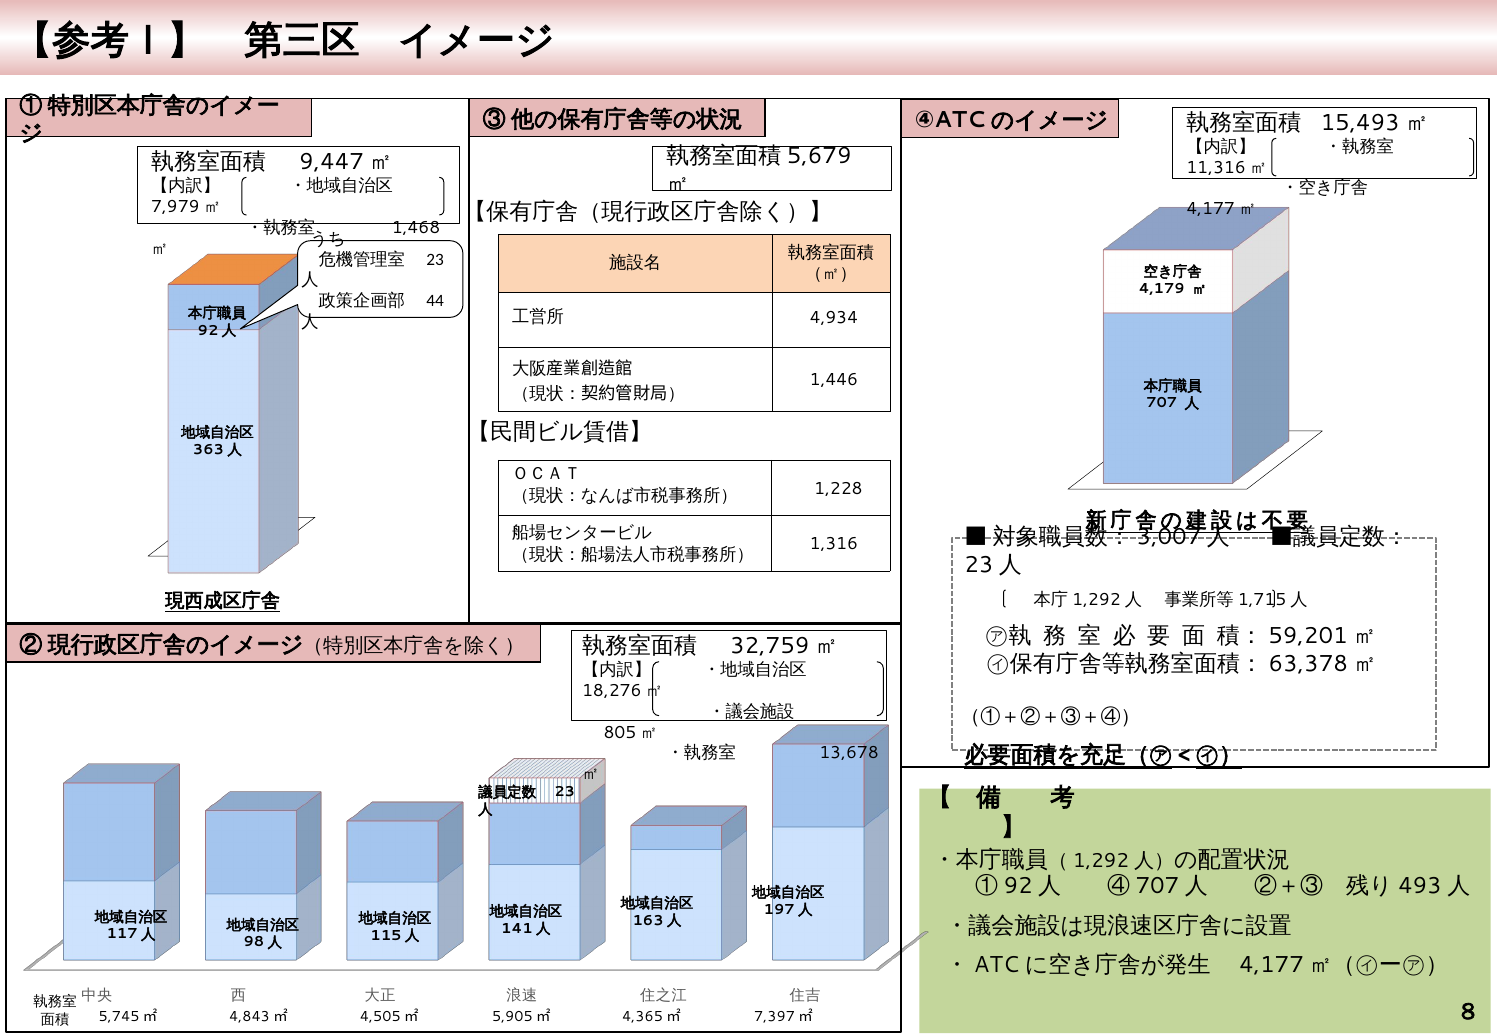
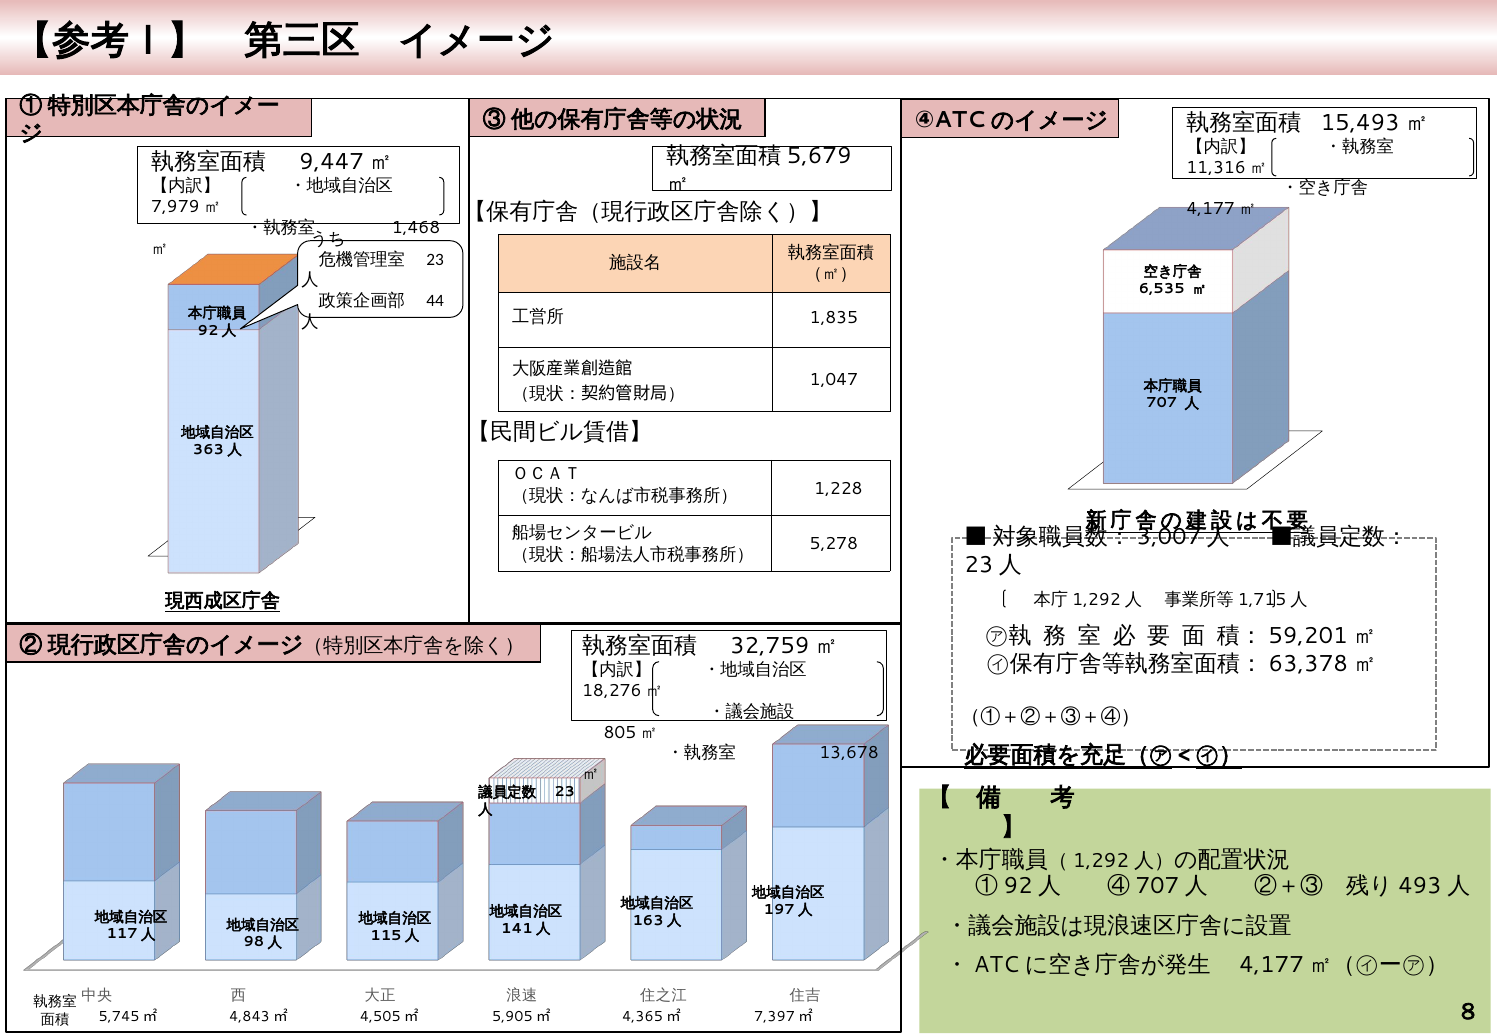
4,179: 4,179 -> 6,535 (1162, 289)
4,934: 4,934 -> 1,835 (834, 318)
1,446: 1,446 -> 1,047 (834, 380)
1,316: 1,316 -> 5,278 (834, 544)
